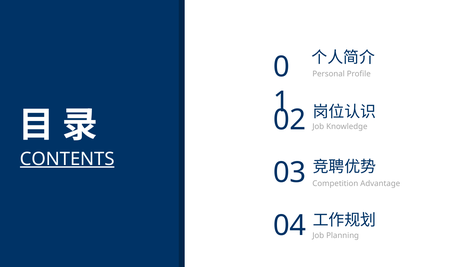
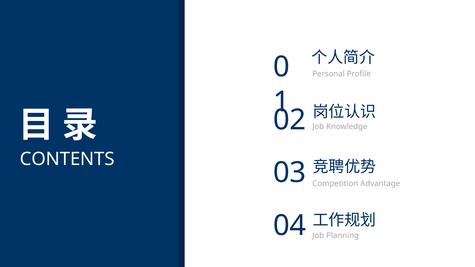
CONTENTS underline: present -> none (67, 159)
